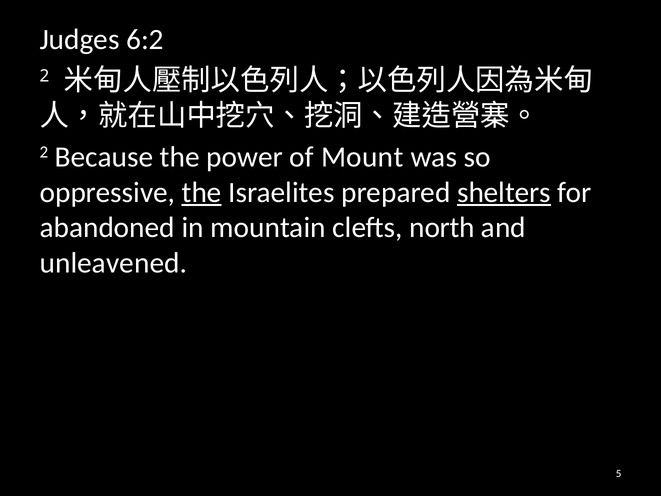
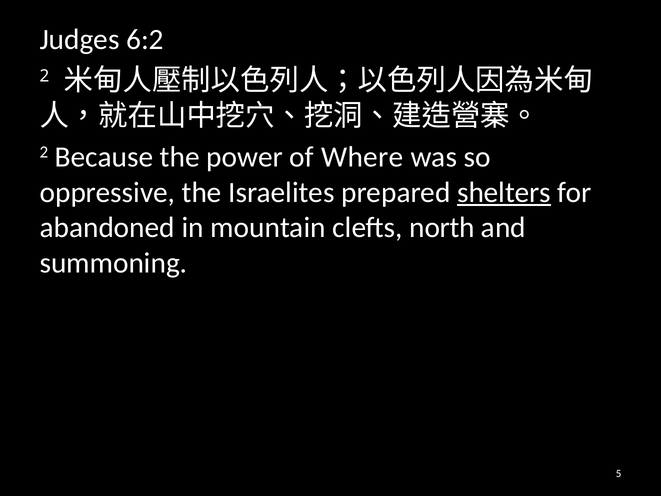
Mount: Mount -> Where (362, 157)
the underline: present -> none (202, 192)
unleavened: unleavened -> summoning (113, 263)
